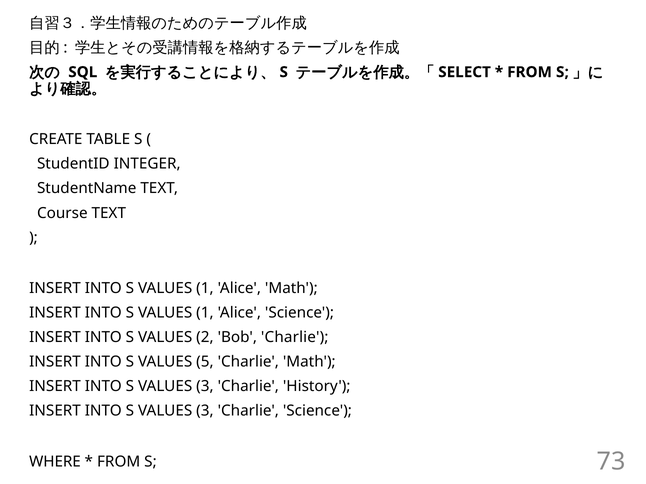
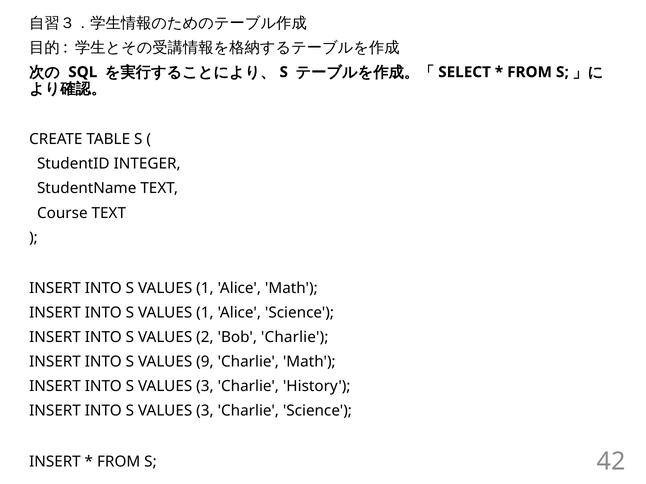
5: 5 -> 9 (205, 362)
WHERE: WHERE -> INSERT (55, 462)
73: 73 -> 42 (611, 462)
